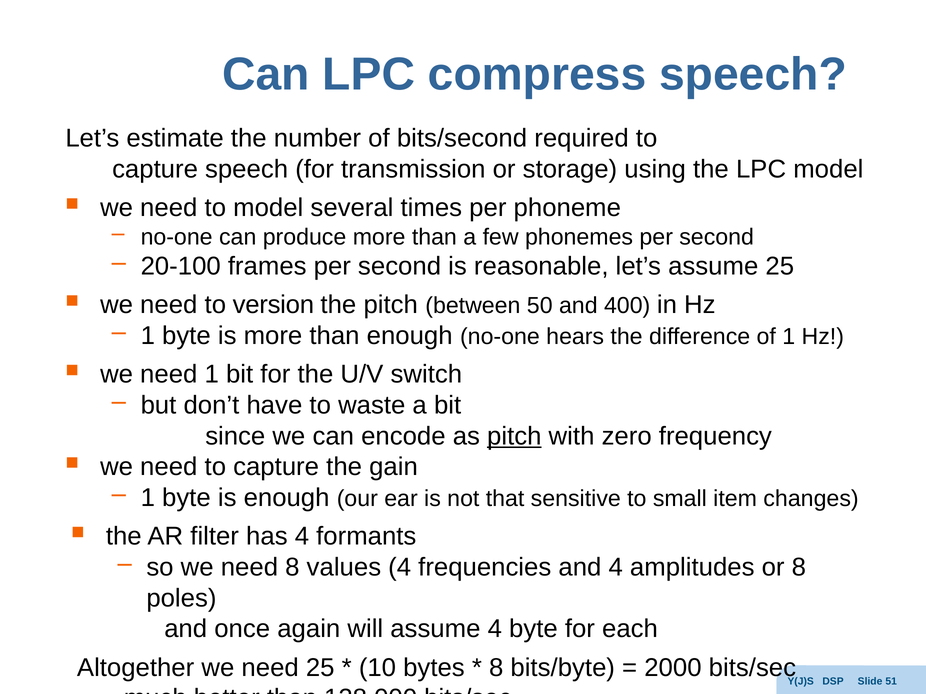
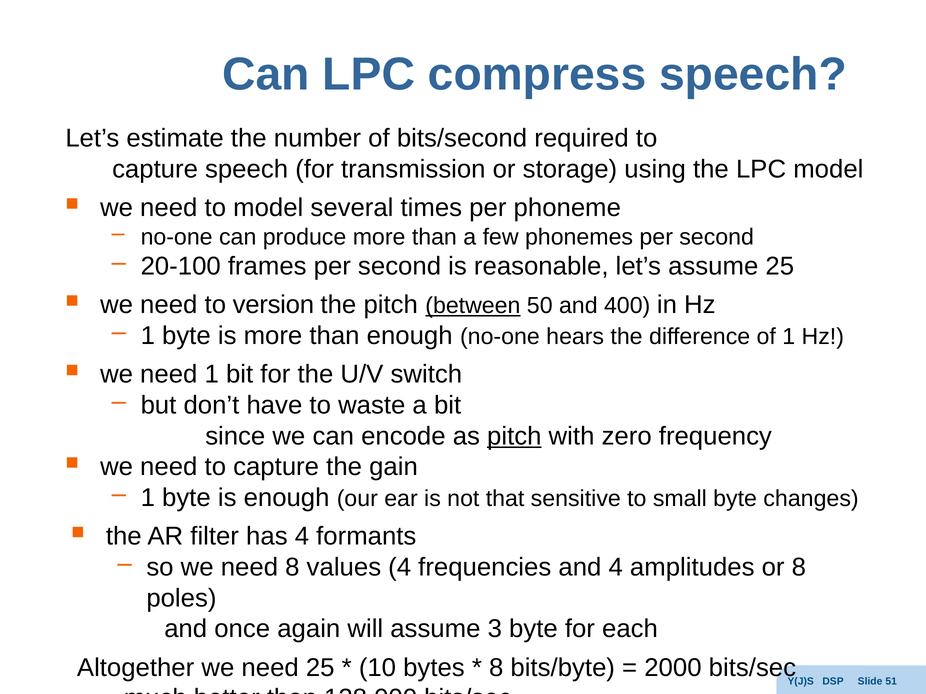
between underline: none -> present (473, 306)
small item: item -> byte (735, 499)
assume 4: 4 -> 3 (495, 629)
